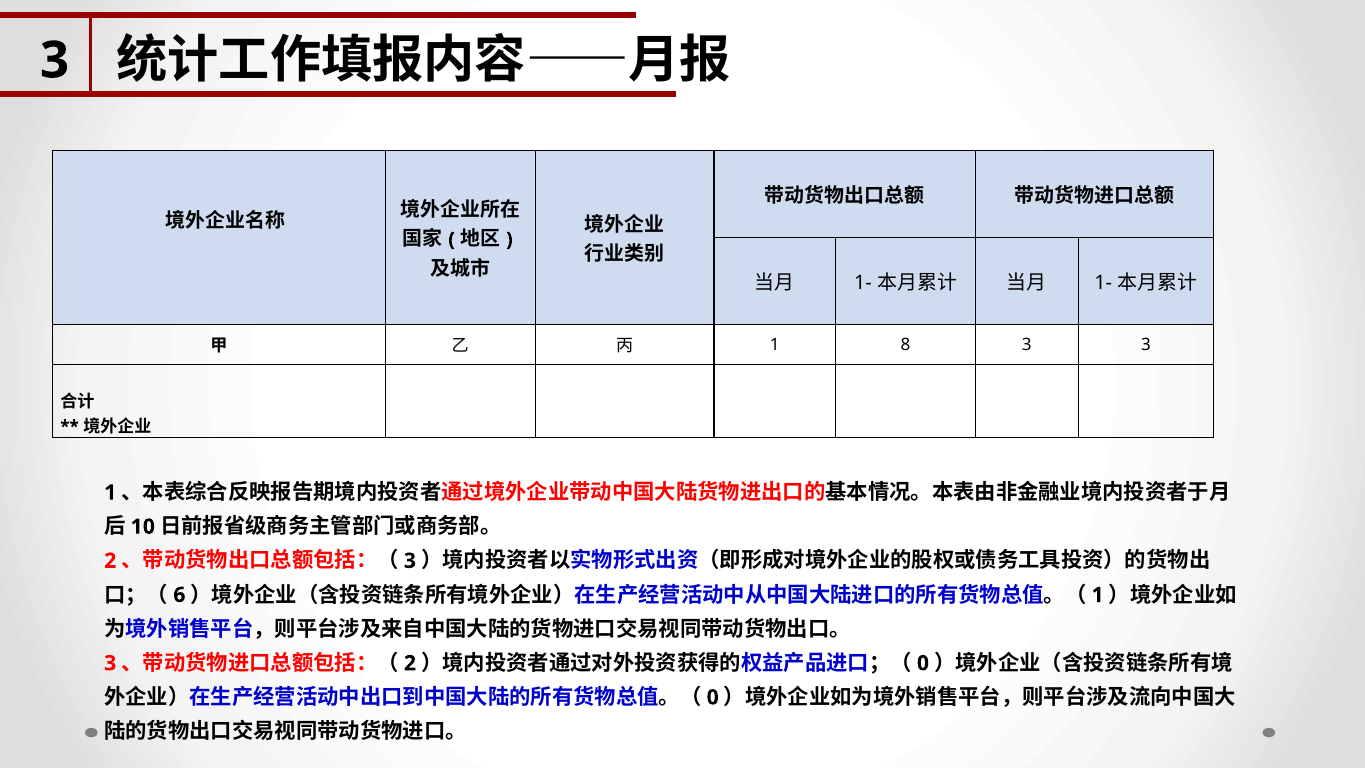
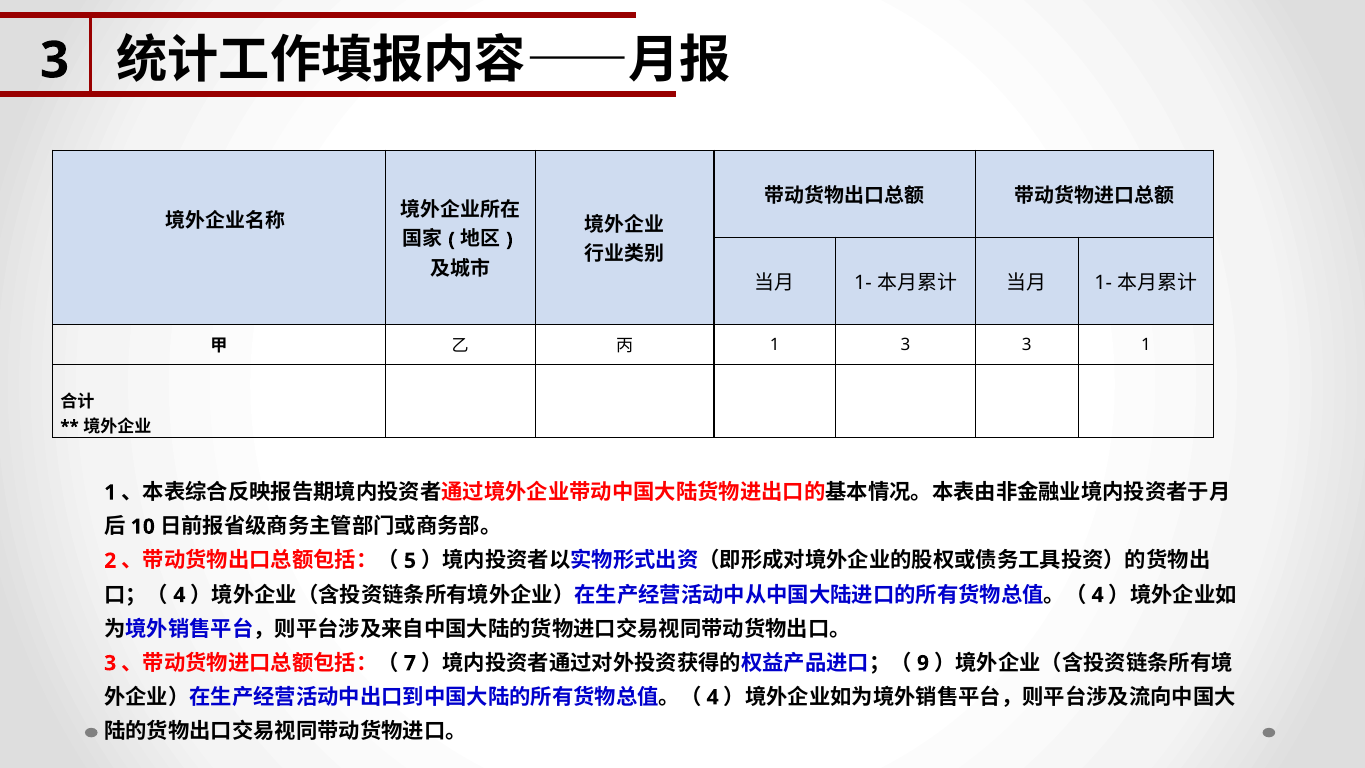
1 8: 8 -> 3 (906, 345)
3 3: 3 -> 1 (1146, 345)
3: 3 -> 5 (410, 561)
6: 6 -> 4 (179, 595)
1: 1 -> 4 (1098, 595)
2: 2 -> 7 (410, 663)
0: 0 -> 9 (923, 663)
0: 0 -> 4 (713, 697)
